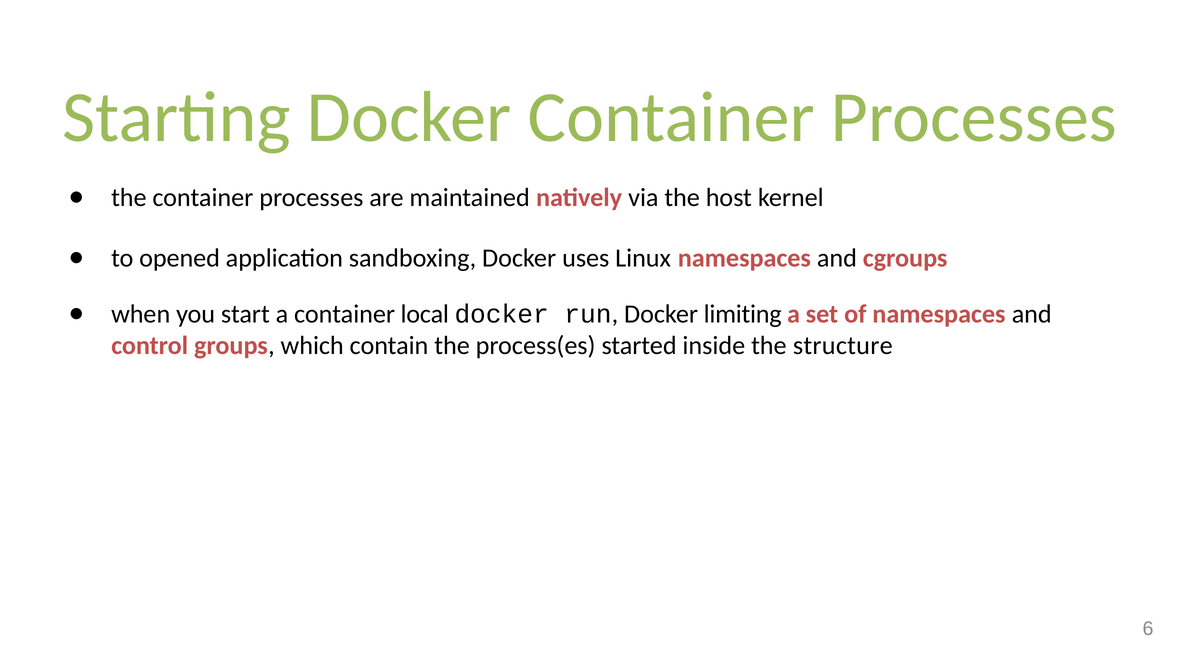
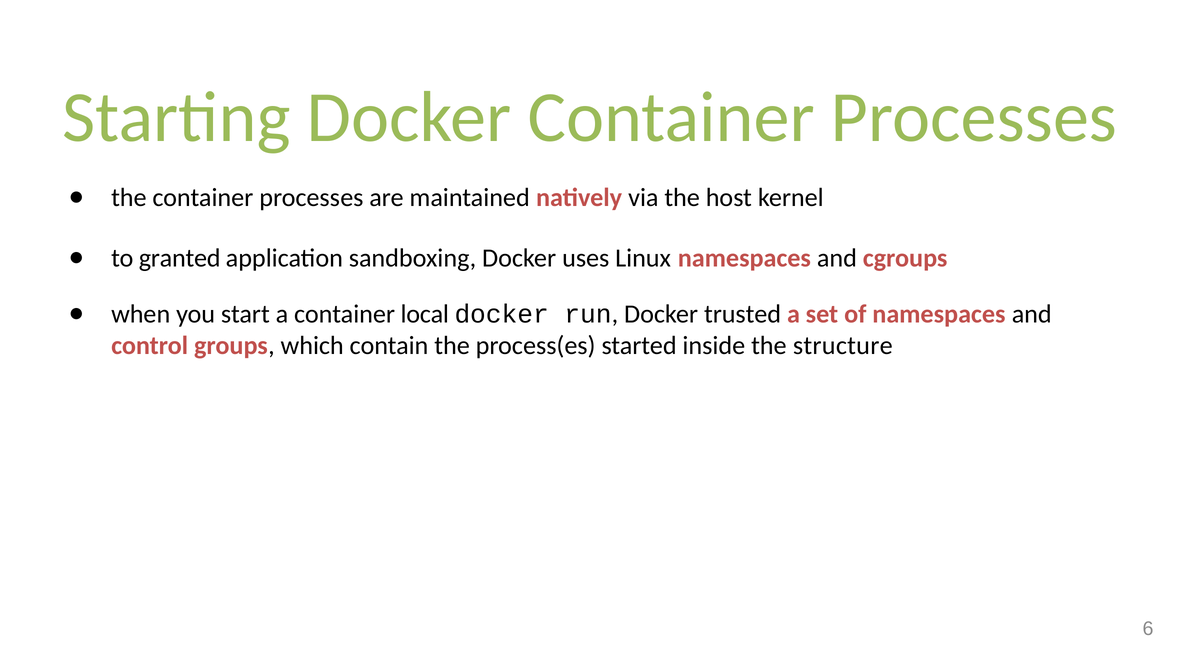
opened: opened -> granted (180, 258)
limiting: limiting -> trusted (743, 314)
